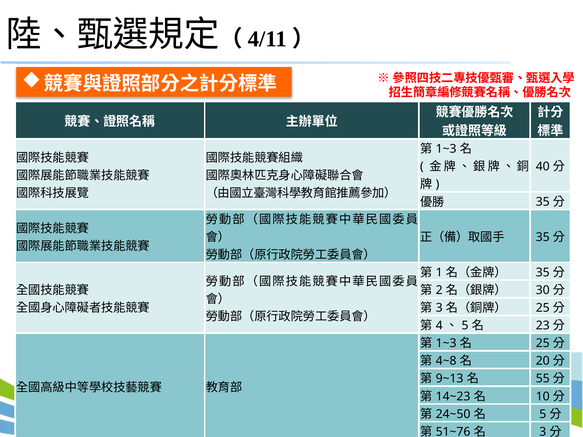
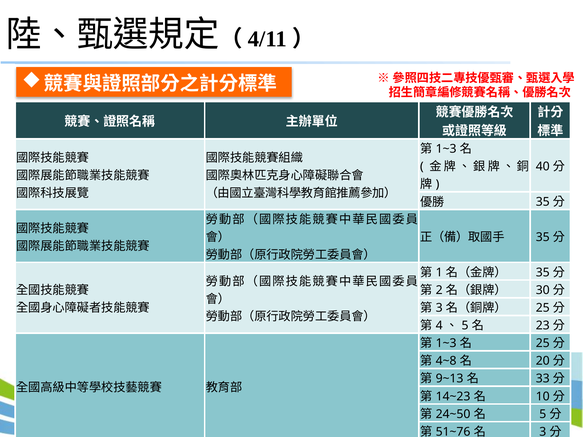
55: 55 -> 33 (543, 379)
